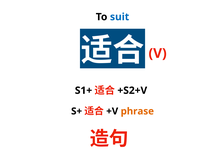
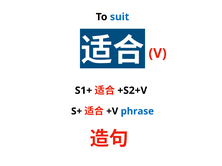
phrase colour: orange -> blue (137, 112)
